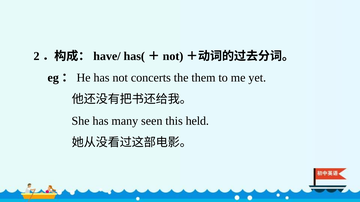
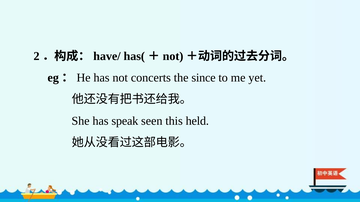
them: them -> since (204, 78)
many: many -> speak (125, 121)
